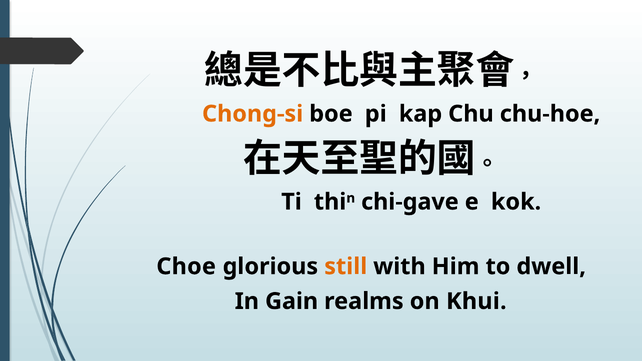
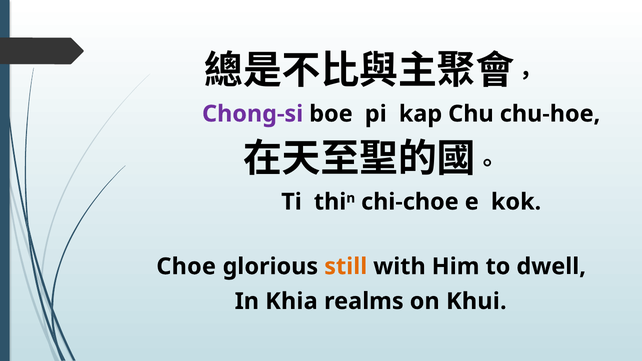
Chong-si colour: orange -> purple (253, 114)
chi-gave: chi-gave -> chi-choe (410, 202)
Gain: Gain -> Khia (291, 301)
